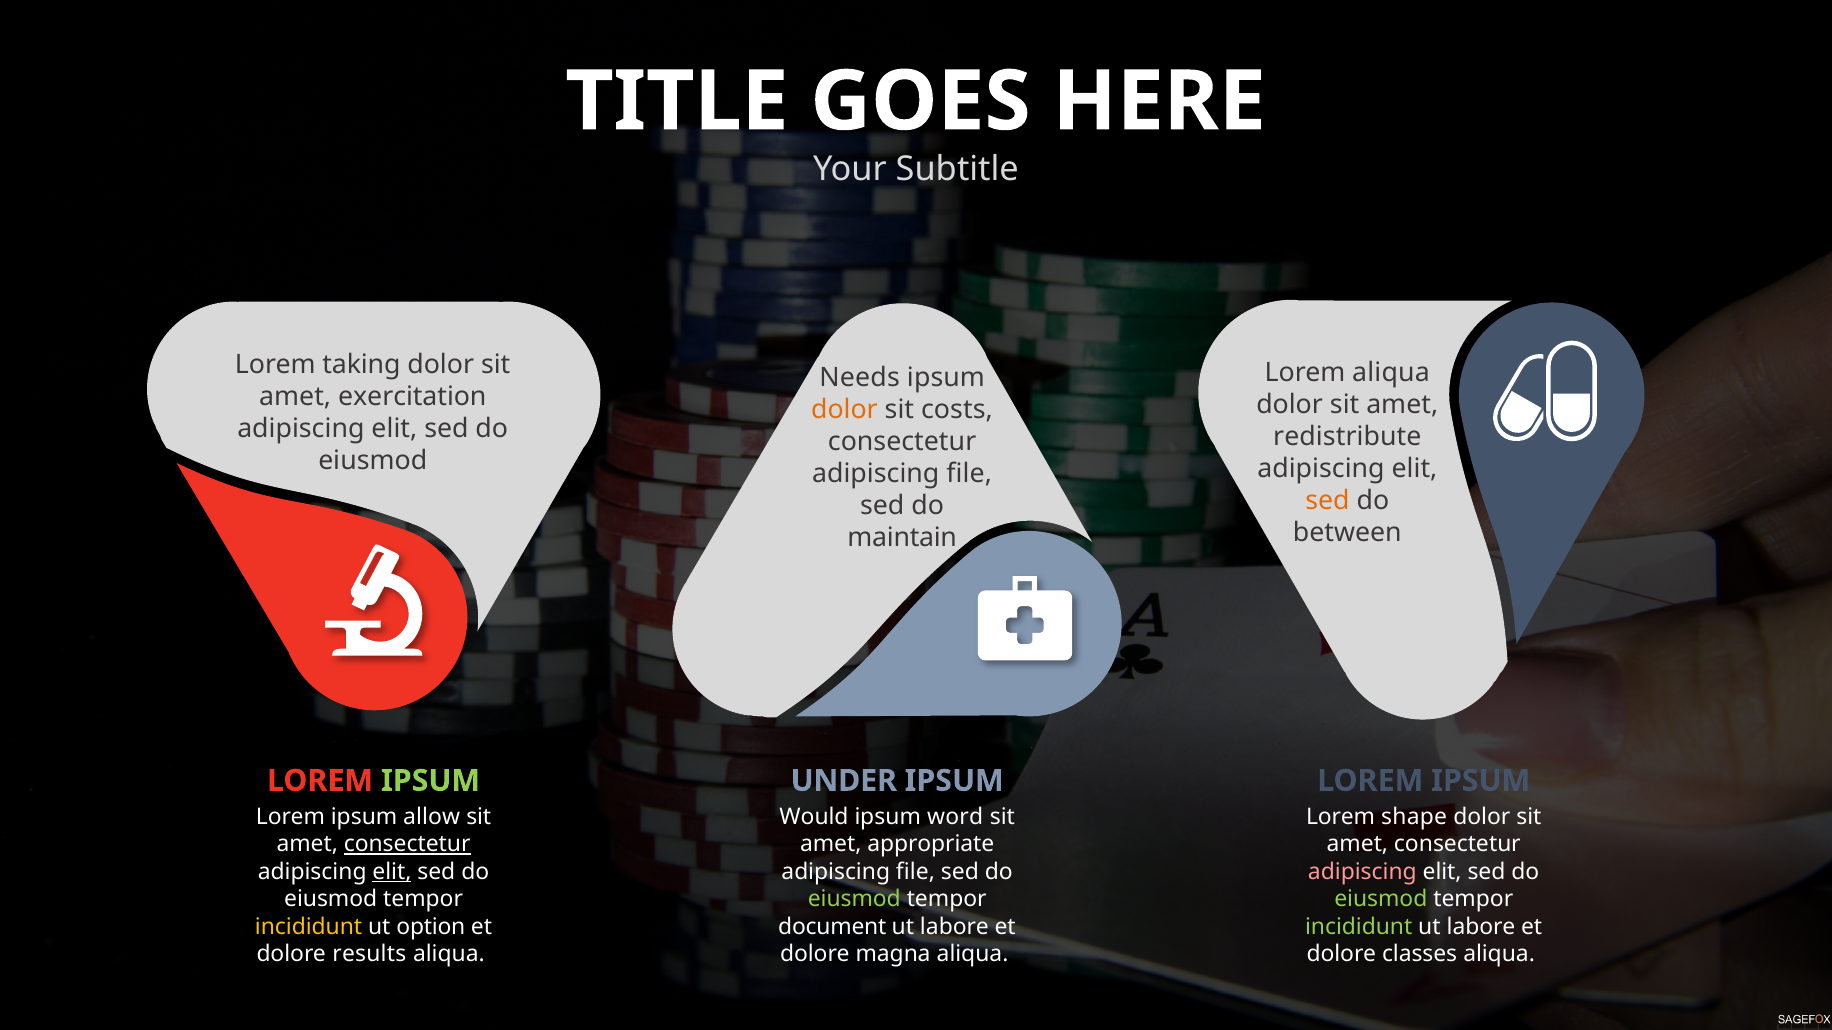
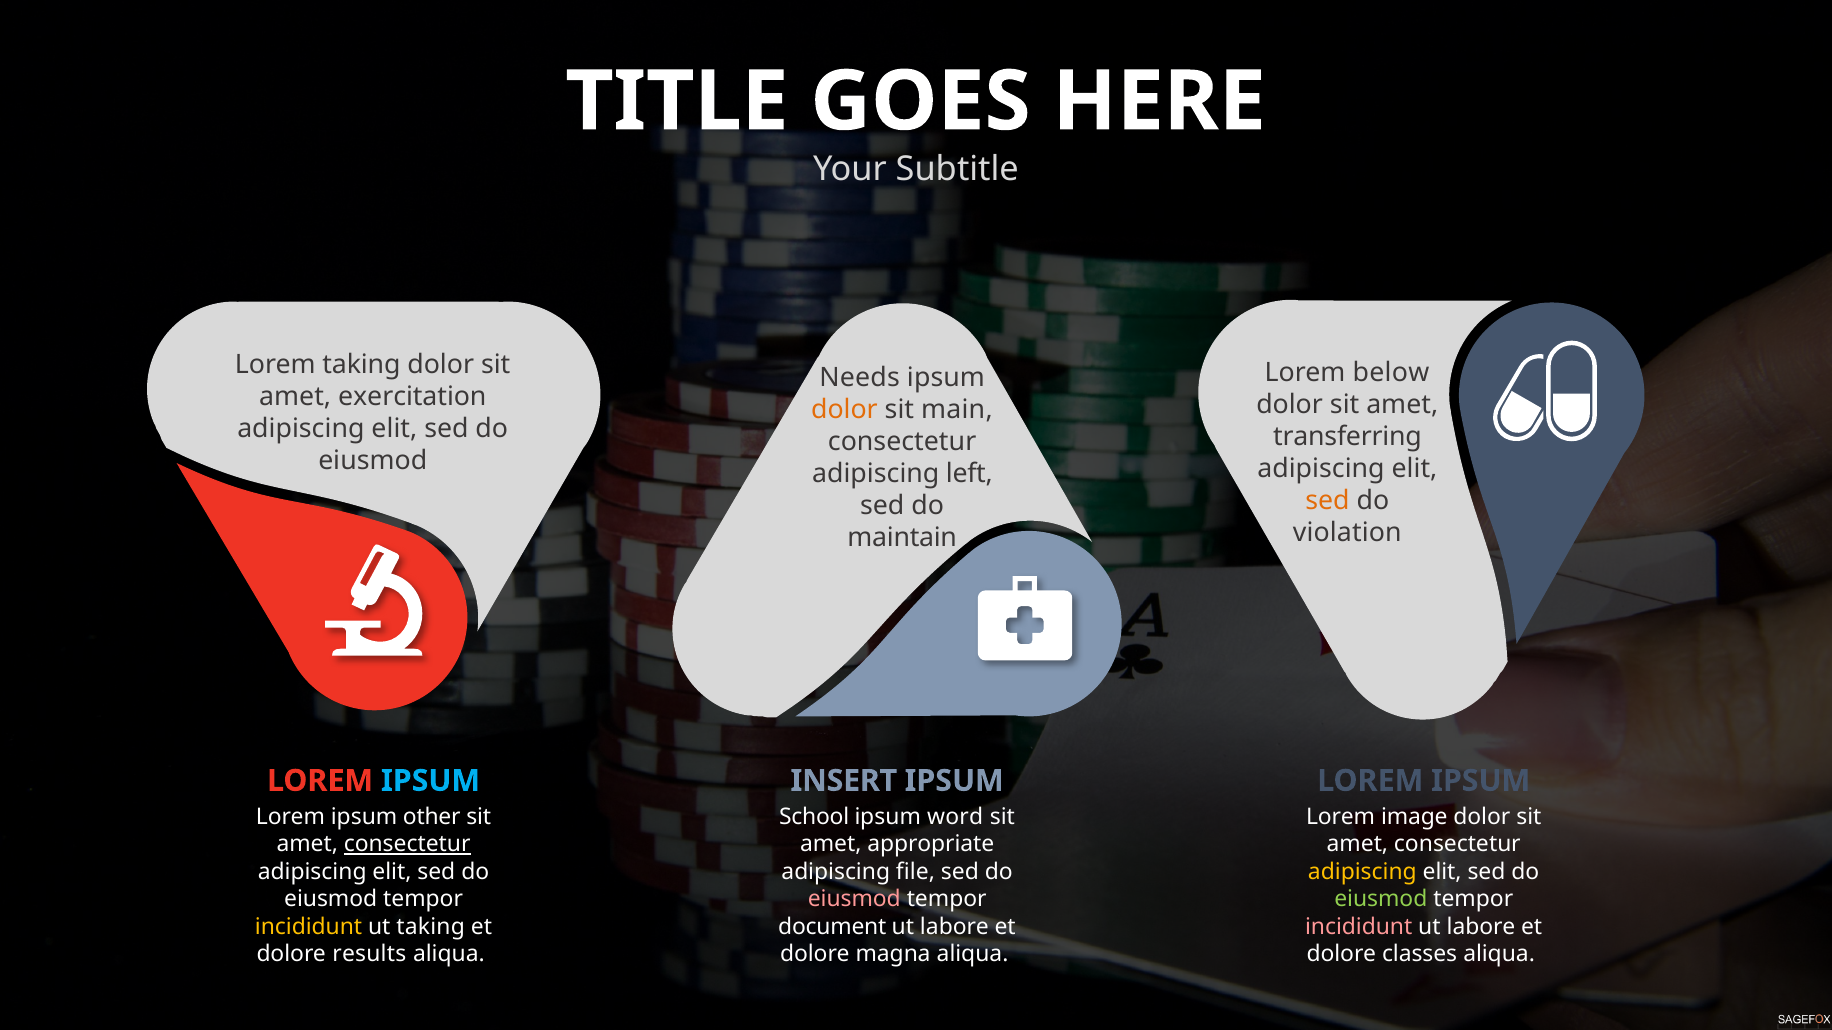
Lorem aliqua: aliqua -> below (1391, 372)
costs: costs -> main (957, 410)
redistribute: redistribute -> transferring (1347, 437)
file: file -> left (969, 474)
between: between -> violation (1347, 533)
IPSUM colour: light green -> light blue (431, 781)
UNDER: UNDER -> INSERT (844, 781)
allow: allow -> other (432, 817)
Would: Would -> School (814, 817)
shape: shape -> image (1414, 817)
elit underline: present -> none (392, 872)
adipiscing colour: pink -> yellow (1362, 872)
eiusmod colour: light green -> pink (854, 900)
ut option: option -> taking (431, 927)
incididunt colour: light green -> pink (1359, 927)
